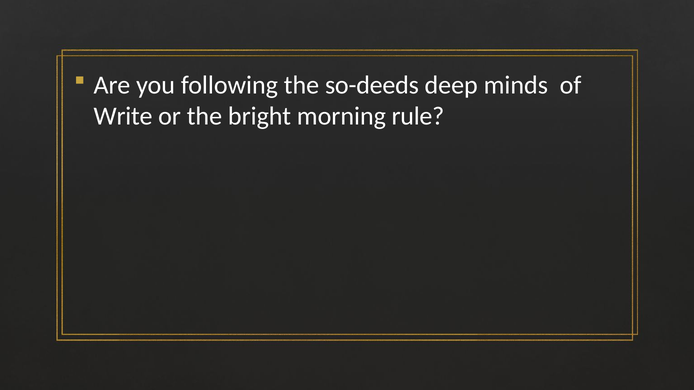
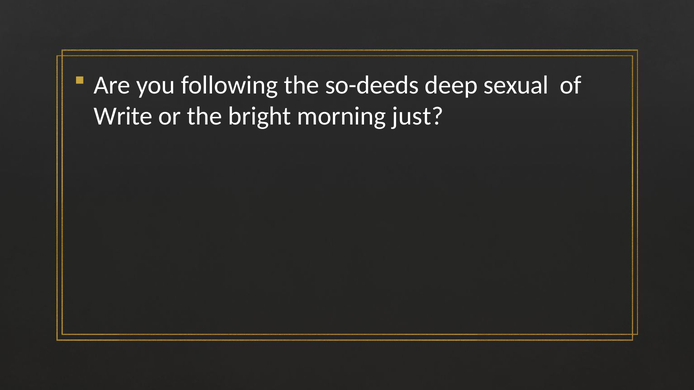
minds: minds -> sexual (516, 85)
rule: rule -> just (418, 116)
